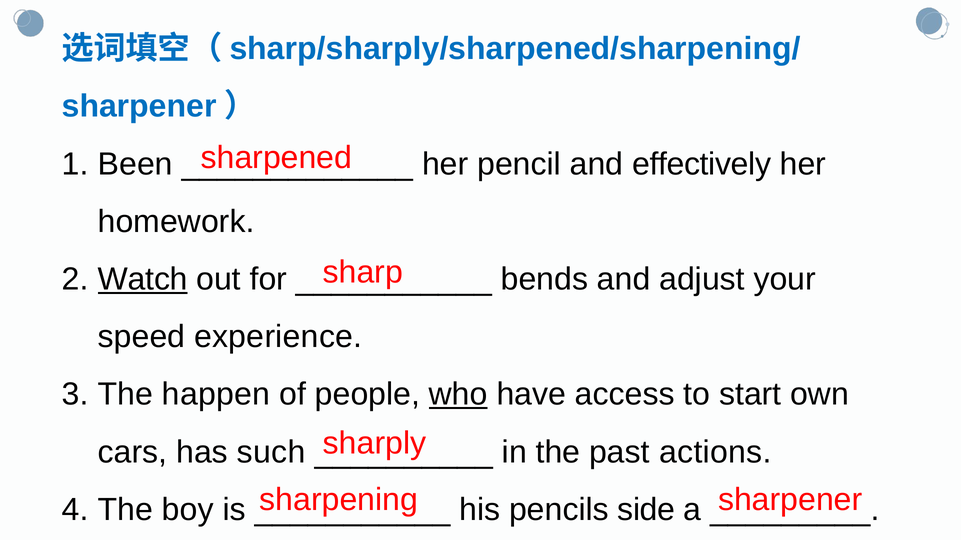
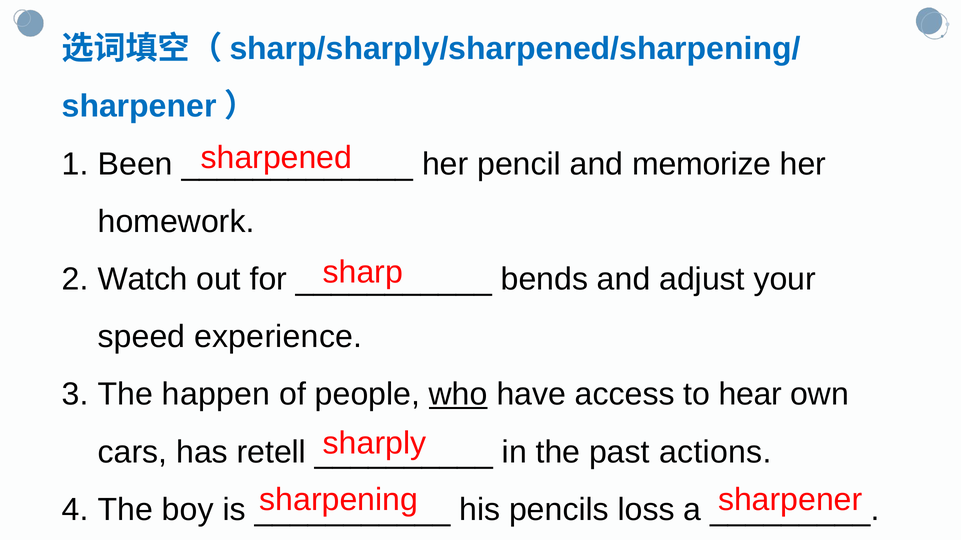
effectively: effectively -> memorize (702, 164)
Watch underline: present -> none (143, 280)
start: start -> hear (750, 395)
such: such -> retell (271, 452)
side: side -> loss (646, 510)
